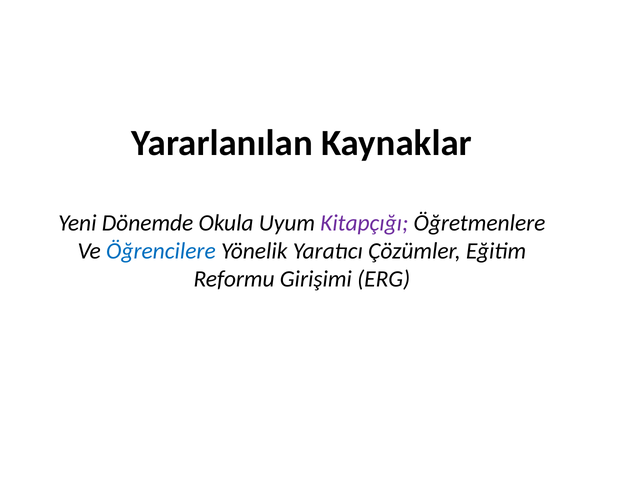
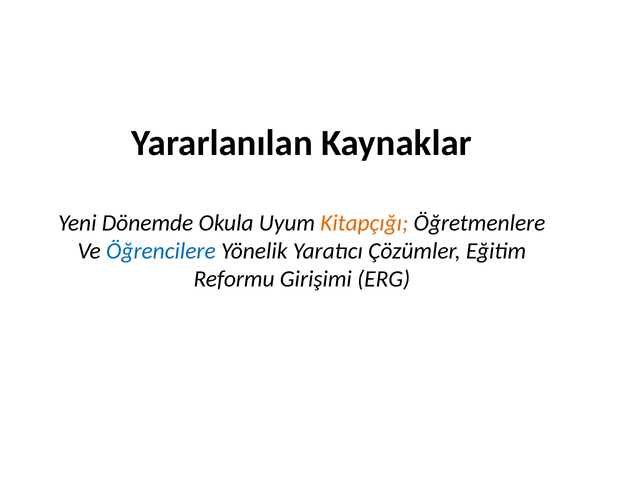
Kitapçığı colour: purple -> orange (364, 223)
